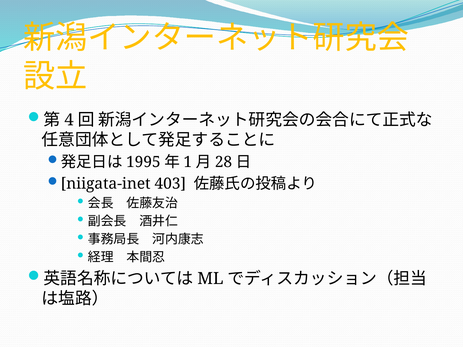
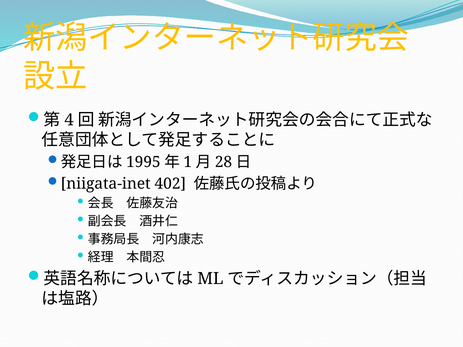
403: 403 -> 402 (170, 184)
